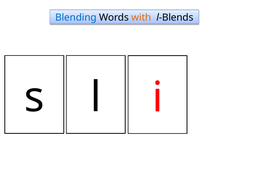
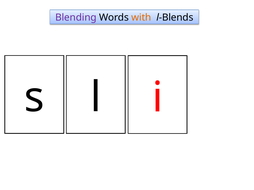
Blending colour: blue -> purple (76, 18)
